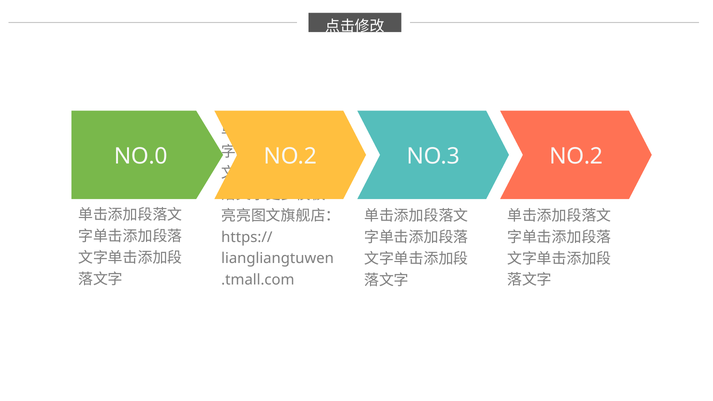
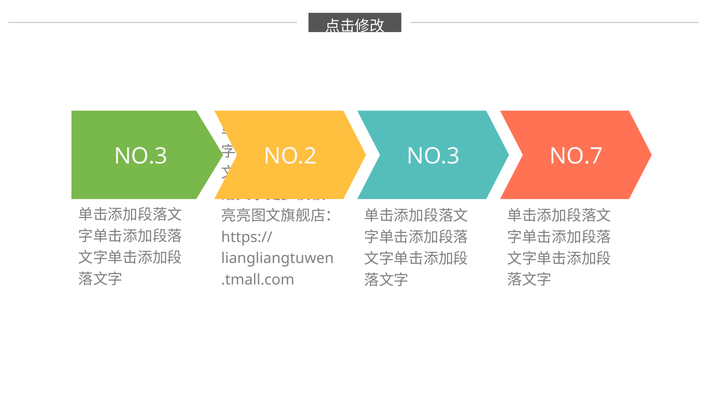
NO.0: NO.0 -> NO.3 (141, 156)
NO.3 NO.2: NO.2 -> NO.7 (576, 156)
